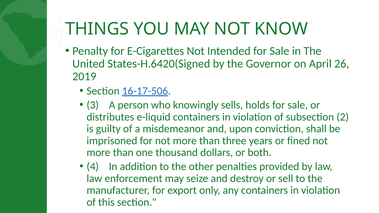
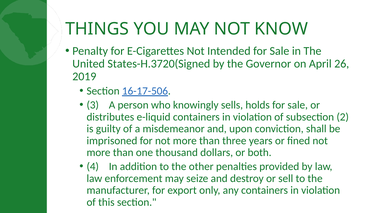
States-H.6420(Signed: States-H.6420(Signed -> States-H.3720(Signed (159, 64)
